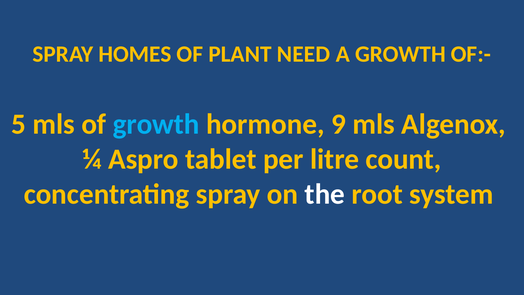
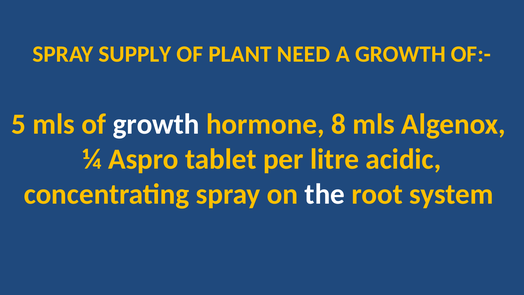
HOMES: HOMES -> SUPPLY (135, 54)
growth colour: light blue -> white (156, 124)
9: 9 -> 8 (338, 124)
count: count -> acidic (403, 159)
